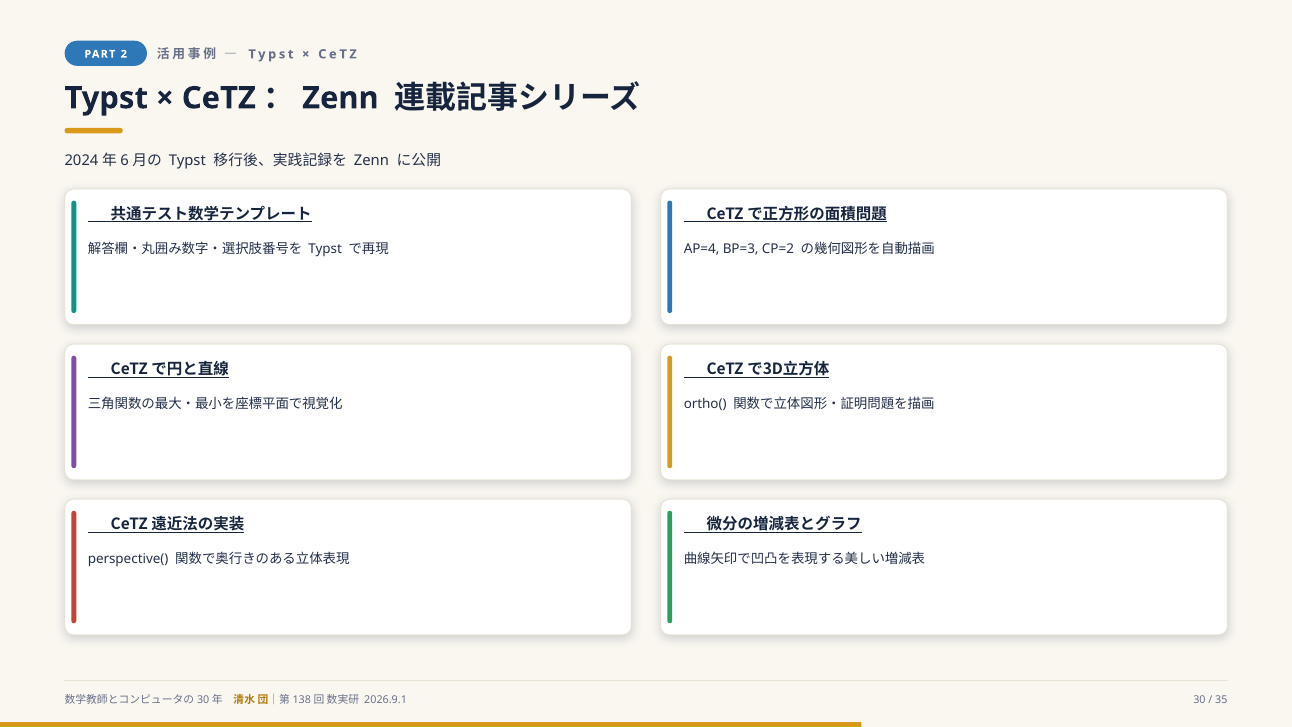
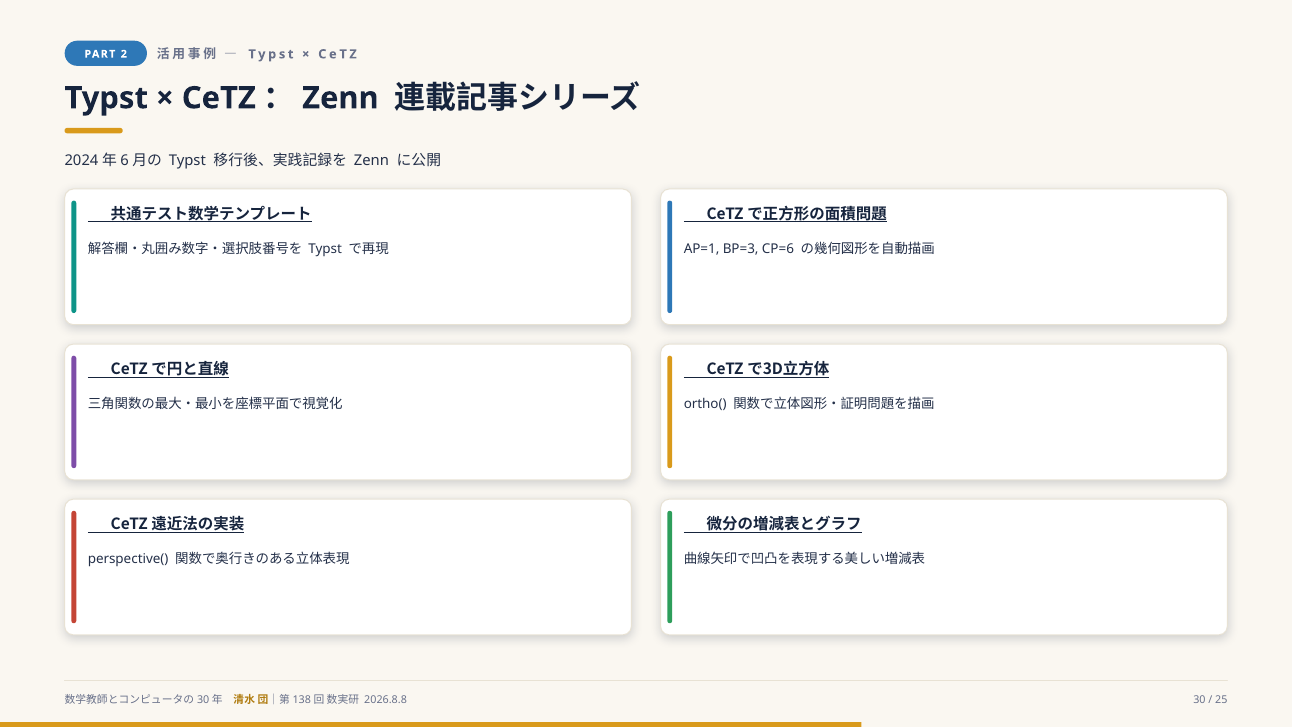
AP=4: AP=4 -> AP=1 (702, 248)
CP=2: CP=2 -> CP=6 (778, 248)
2026.9.1: 2026.9.1 -> 2026.8.8 (386, 699)
35: 35 -> 25 (1221, 699)
